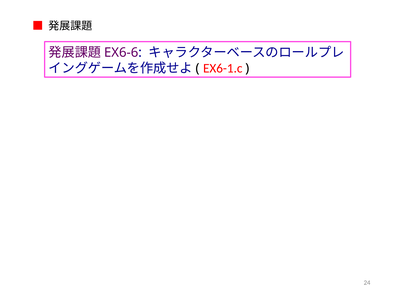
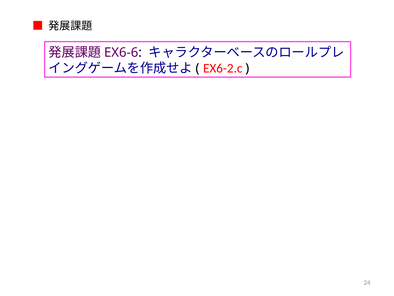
EX6-1.c: EX6-1.c -> EX6-2.c (223, 68)
